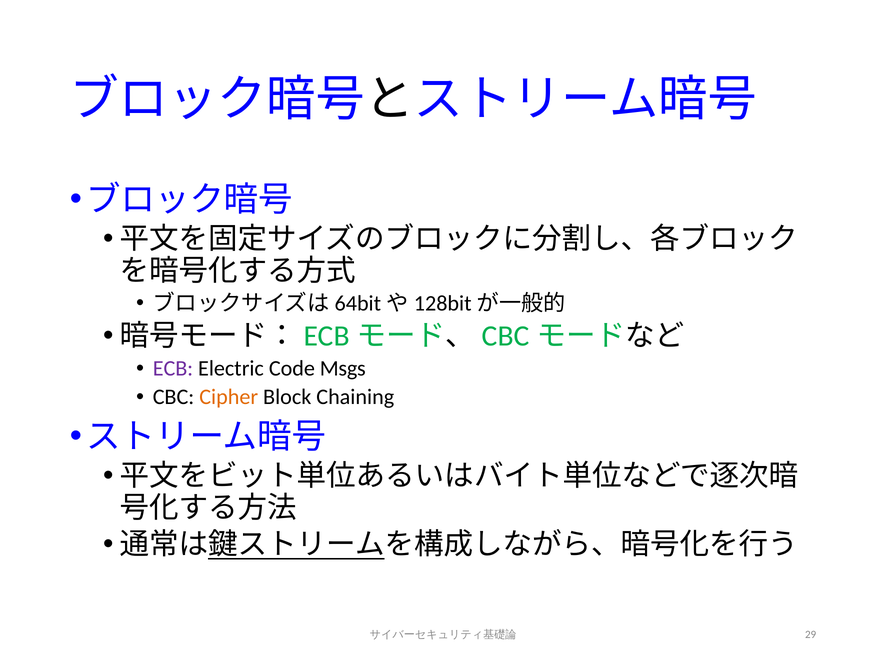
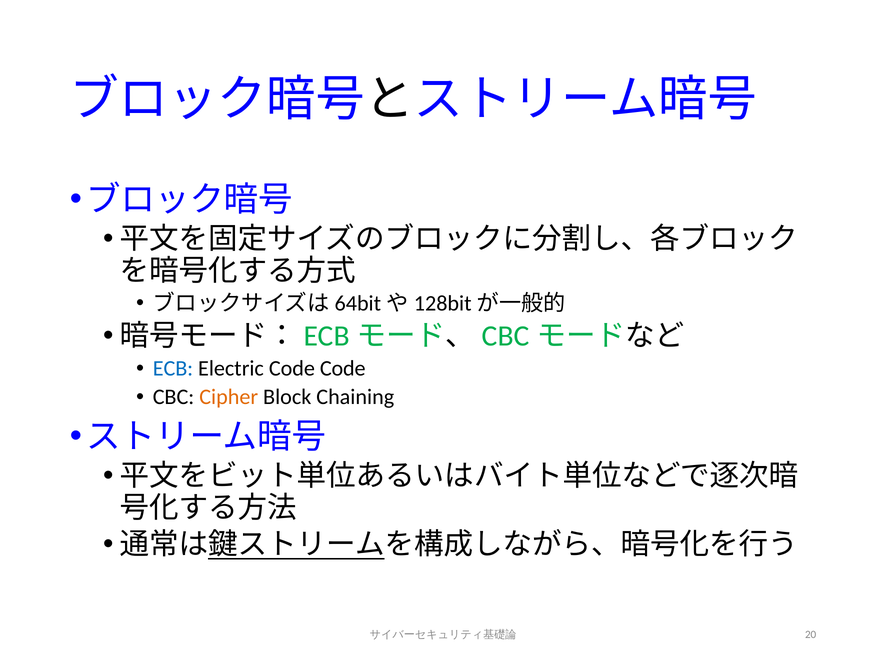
ECB colour: purple -> blue (173, 368)
Code Msgs: Msgs -> Code (343, 368)
29: 29 -> 20 (811, 634)
